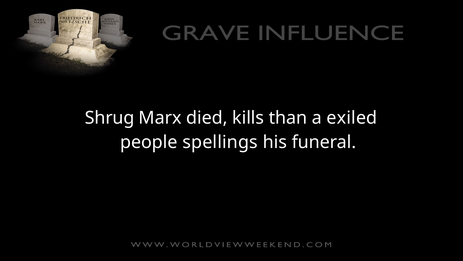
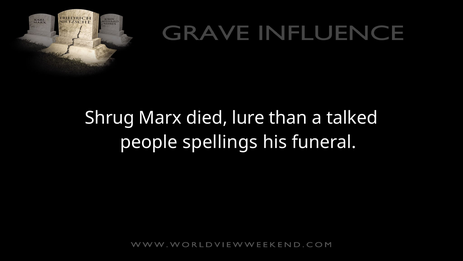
kills: kills -> lure (248, 118)
exiled: exiled -> talked (352, 118)
